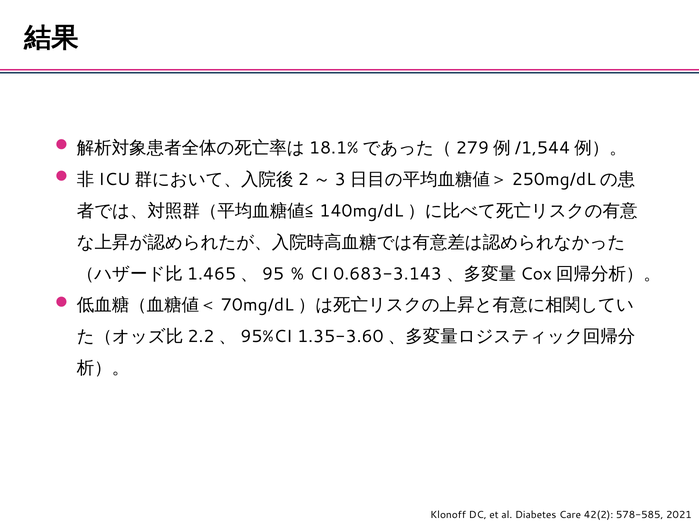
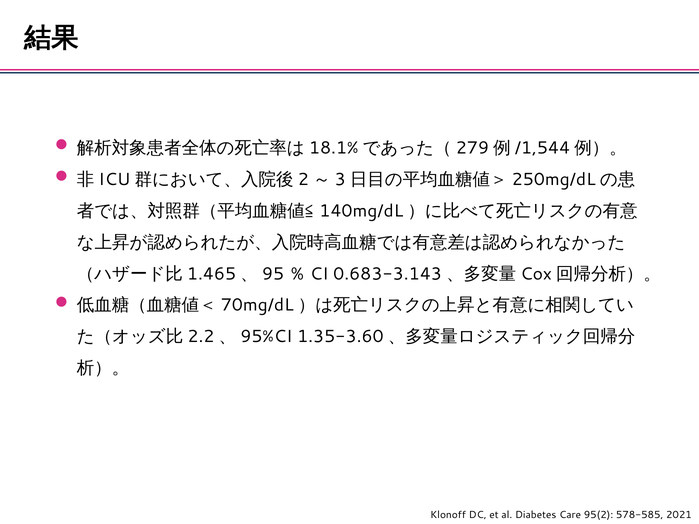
42(2: 42(2 -> 95(2 (599, 515)
